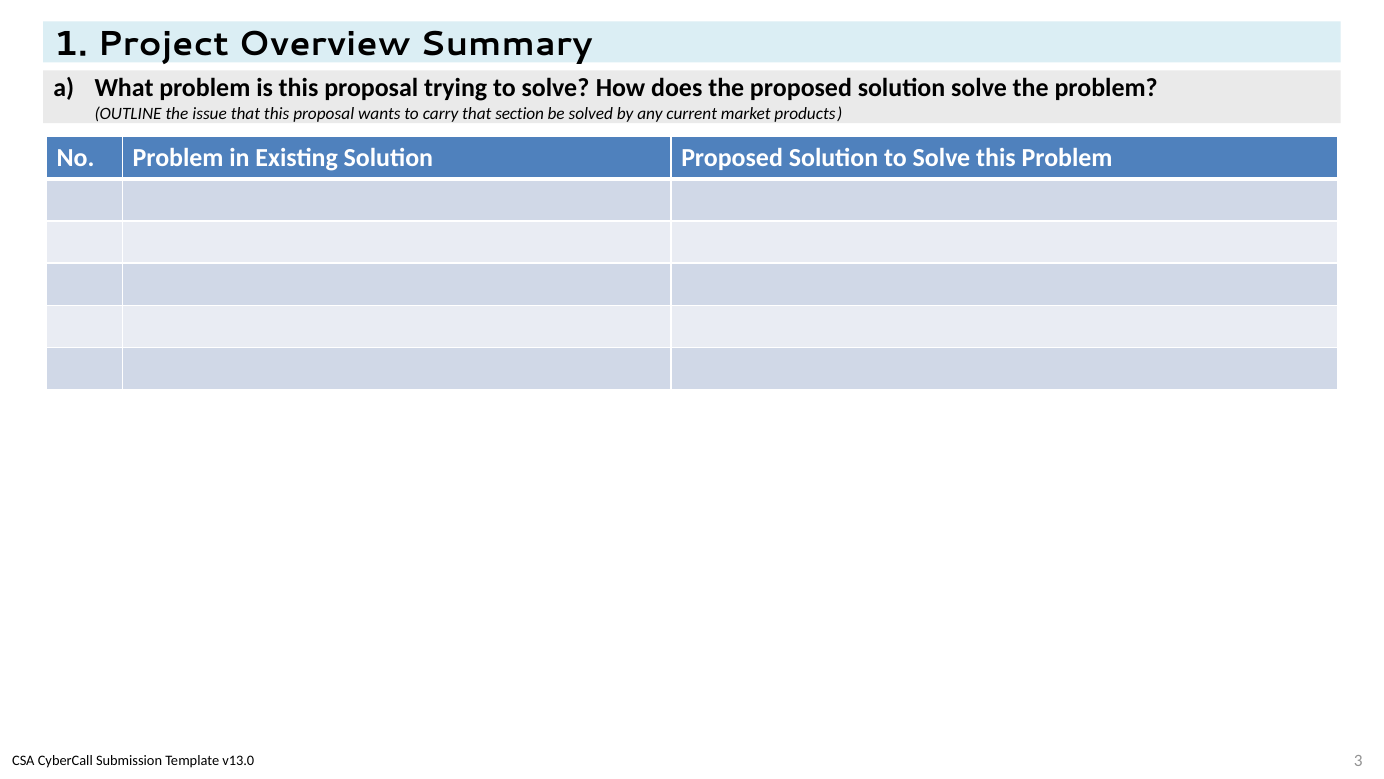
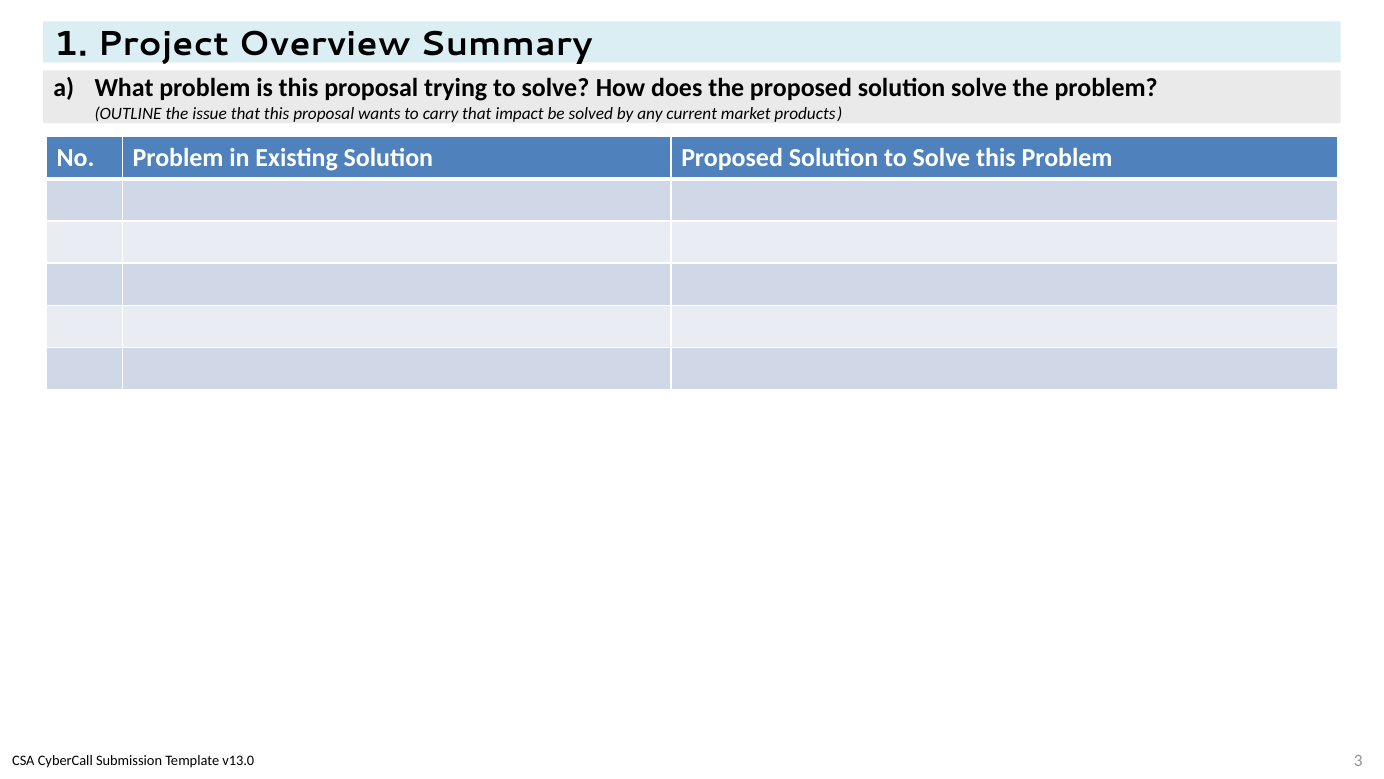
section: section -> impact (519, 113)
